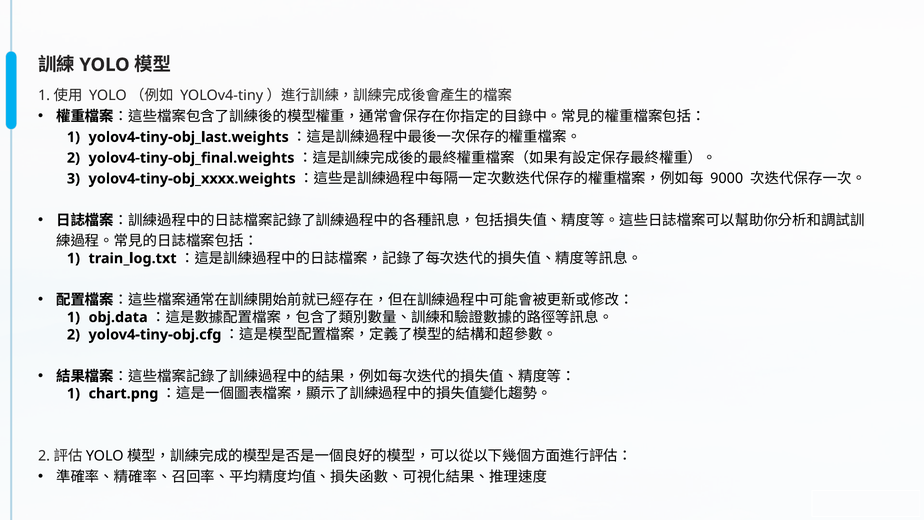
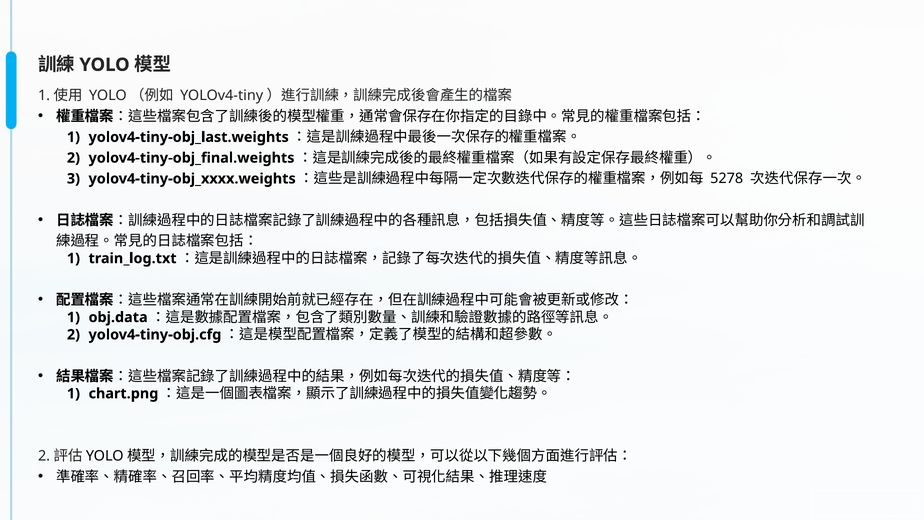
9000: 9000 -> 5278 (727, 179)
